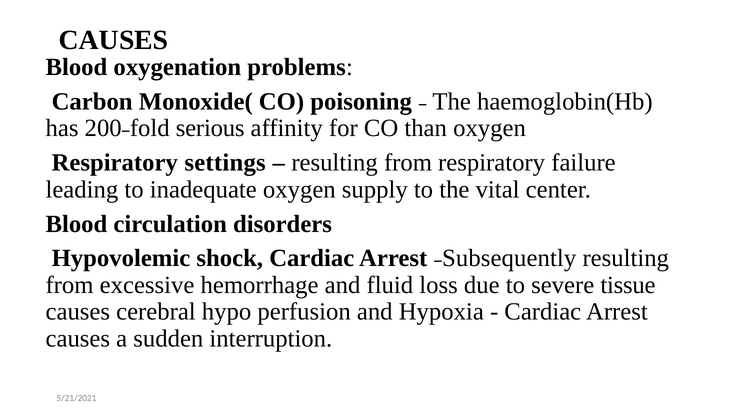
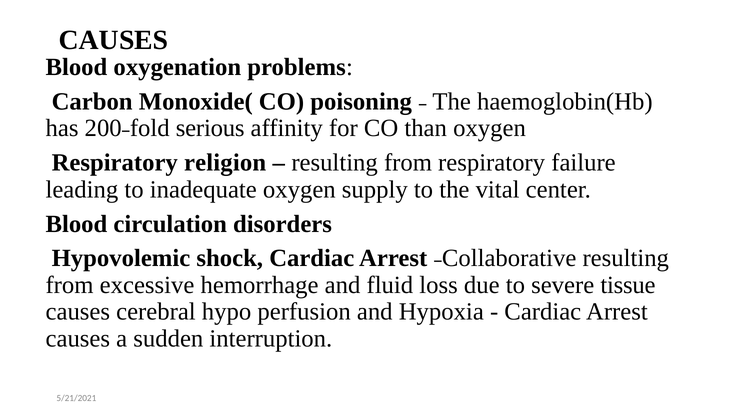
settings: settings -> religion (225, 163)
˗Subsequently: ˗Subsequently -> ˗Collaborative (505, 258)
